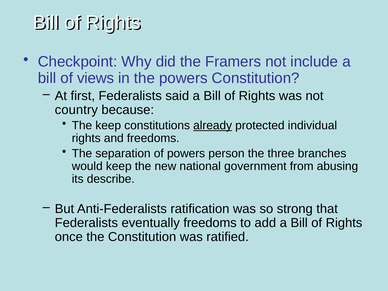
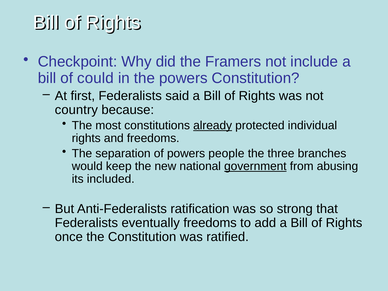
views: views -> could (95, 78)
The keep: keep -> most (108, 125)
person: person -> people (226, 153)
government underline: none -> present (255, 166)
describe: describe -> included (111, 179)
